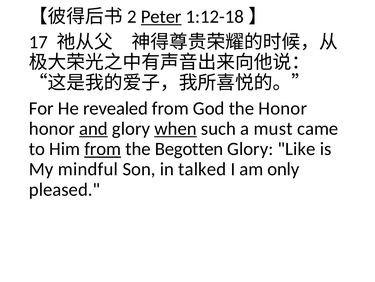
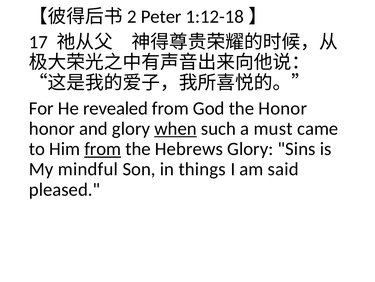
Peter underline: present -> none (161, 17)
and underline: present -> none (93, 128)
Begotten: Begotten -> Hebrews (189, 149)
Like: Like -> Sins (297, 149)
talked: talked -> things (202, 169)
only: only -> said (283, 169)
